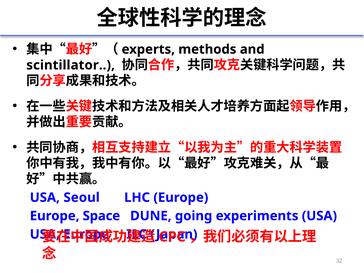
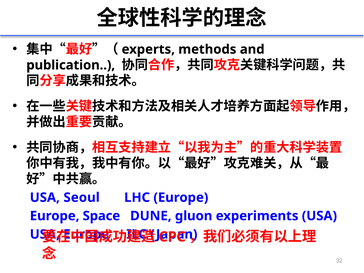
scintillator: scintillator -> publication (71, 65)
going: going -> gluon (194, 216)
